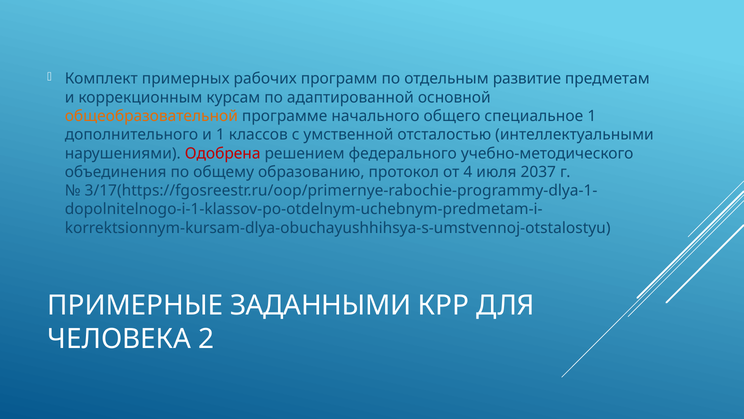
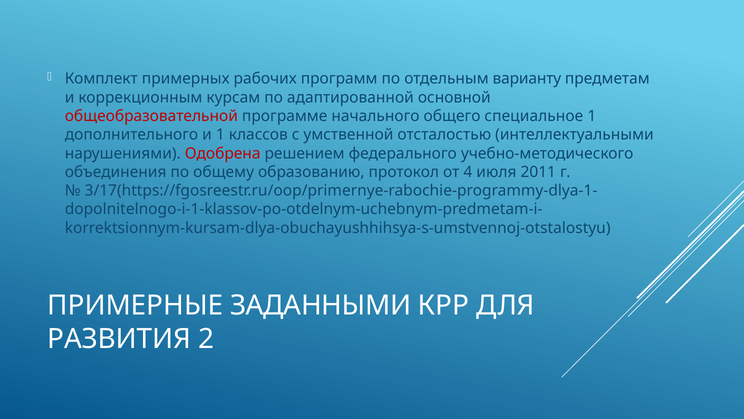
развитие: развитие -> варианту (527, 79)
общеобразовательной colour: orange -> red (151, 116)
2037: 2037 -> 2011 (538, 172)
ЧЕЛОВЕКА: ЧЕЛОВЕКА -> РАЗВИТИЯ (119, 338)
